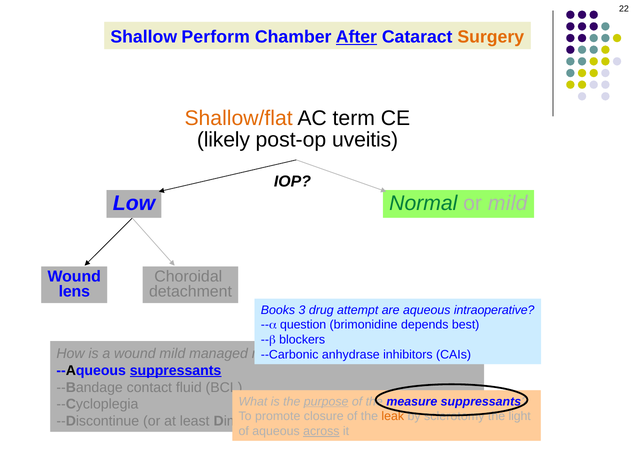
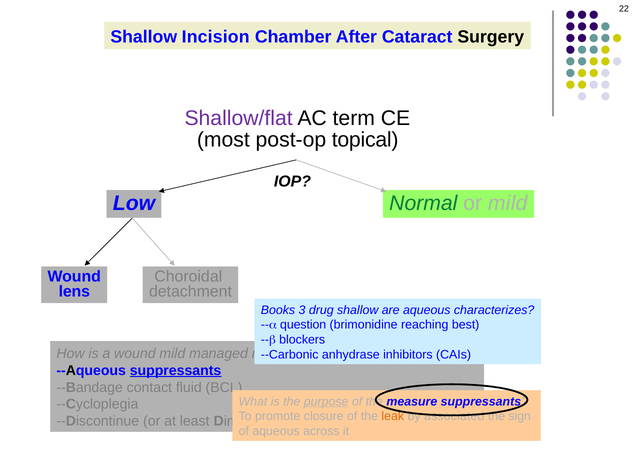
Perform: Perform -> Incision (216, 37)
After underline: present -> none (356, 37)
Surgery colour: orange -> black (491, 37)
Shallow/flat colour: orange -> purple (239, 118)
likely: likely -> most (223, 140)
post-op uveitis: uveitis -> topical (365, 140)
drug attempt: attempt -> shallow (358, 310)
intraoperative: intraoperative -> characterizes (494, 310)
depends: depends -> reaching (425, 325)
sclerotomy: sclerotomy -> associated (454, 417)
light: light -> sign (520, 417)
across underline: present -> none (321, 431)
